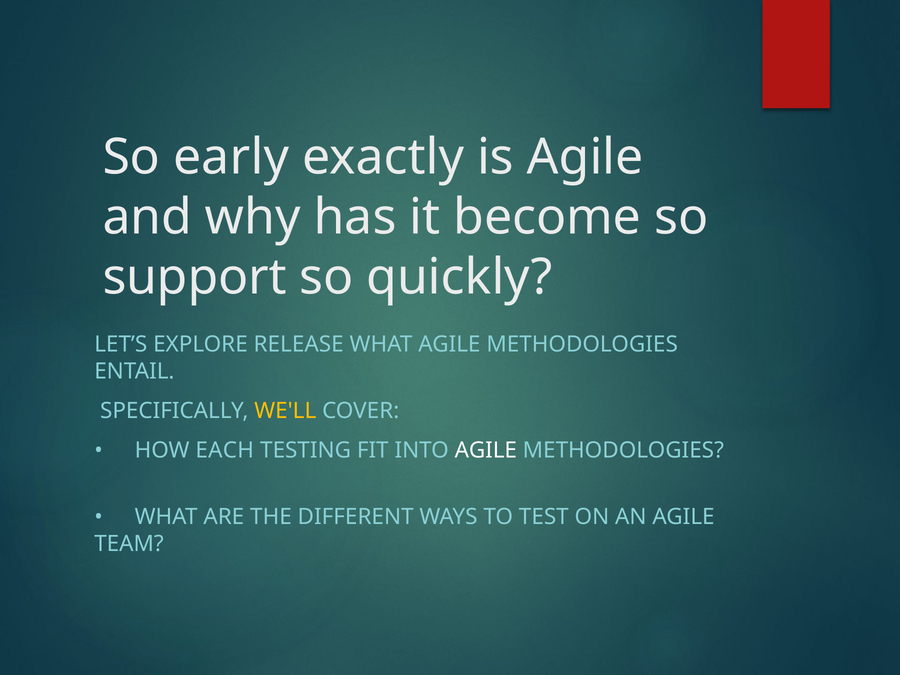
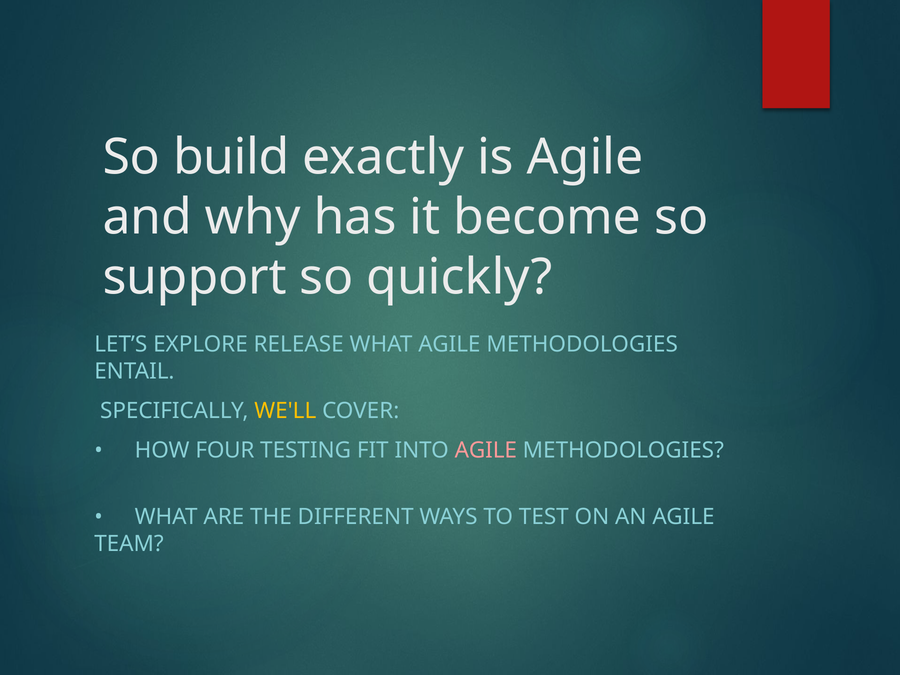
early: early -> build (231, 157)
EACH: EACH -> FOUR (225, 450)
AGILE colour: white -> pink (486, 450)
